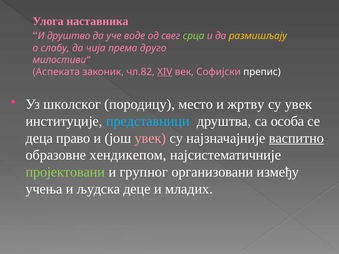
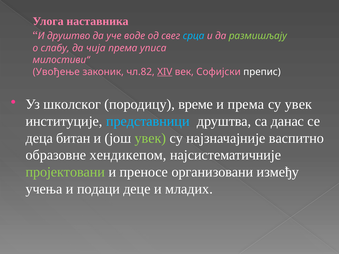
срца colour: light green -> light blue (194, 36)
размишљају colour: yellow -> light green (258, 36)
друго: друго -> уписа (153, 48)
Аспеката: Аспеката -> Увођење (56, 72)
место: место -> време (196, 104)
и жртву: жртву -> према (246, 104)
особа: особа -> данас (287, 121)
право: право -> битан (73, 138)
увек colour: pink -> light green (150, 138)
васпитно underline: present -> none (296, 138)
групног: групног -> преносе (144, 172)
људска: људска -> подаци (98, 189)
